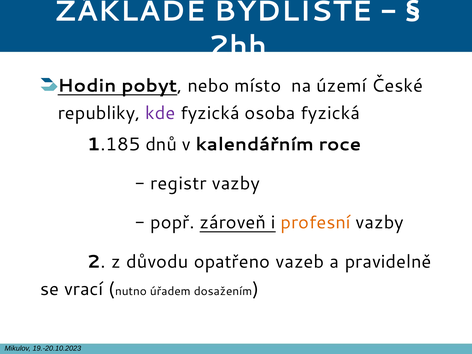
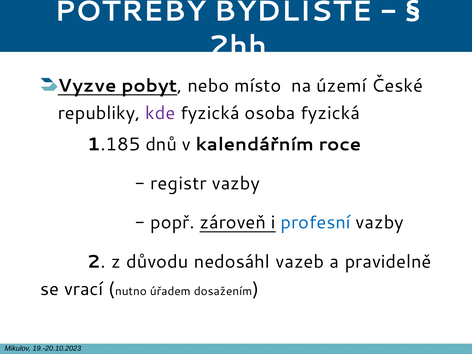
ZÁKLADĚ: ZÁKLADĚ -> POTŘEBY (130, 11)
Hodin: Hodin -> Vyzve (87, 86)
profesní colour: orange -> blue (316, 223)
opatřeno: opatřeno -> nedosáhl (232, 262)
